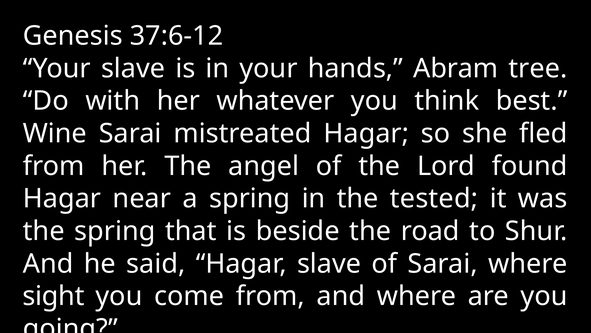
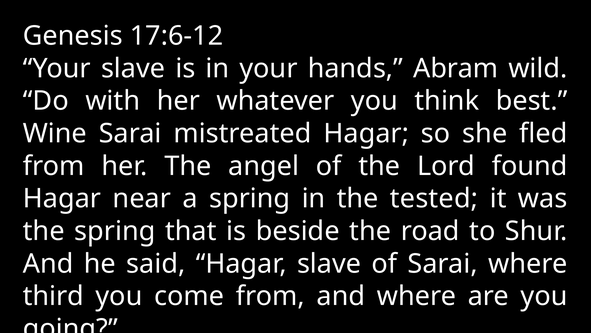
37:6-12: 37:6-12 -> 17:6-12 (176, 36)
tree: tree -> wild (538, 68)
sight: sight -> third (53, 296)
